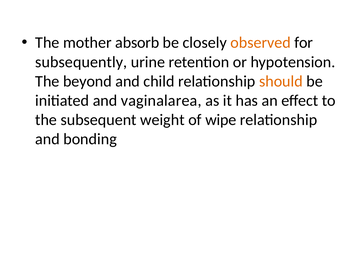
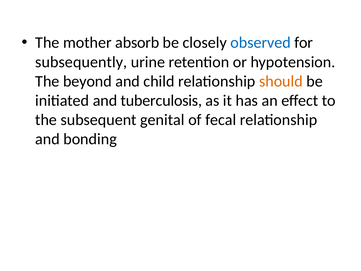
observed colour: orange -> blue (261, 43)
vaginalarea: vaginalarea -> tuberculosis (161, 100)
weight: weight -> genital (162, 120)
wipe: wipe -> fecal (221, 120)
